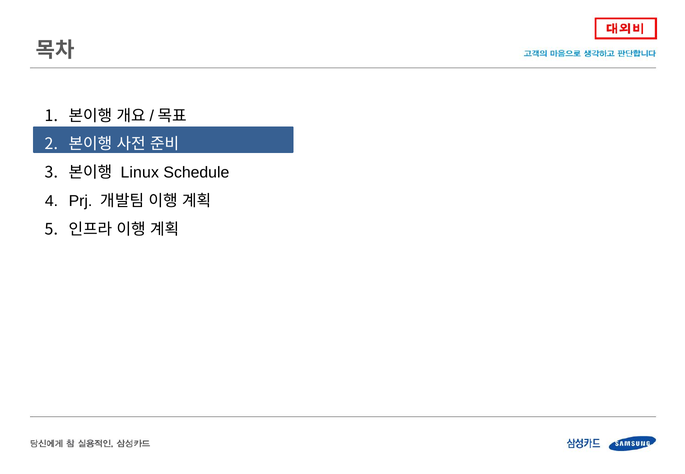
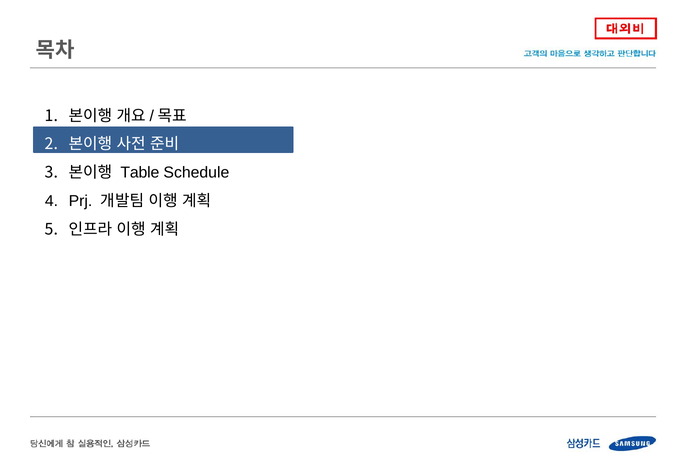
Linux: Linux -> Table (140, 173)
